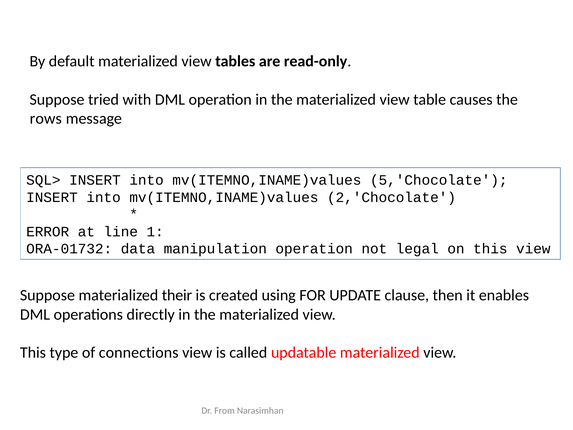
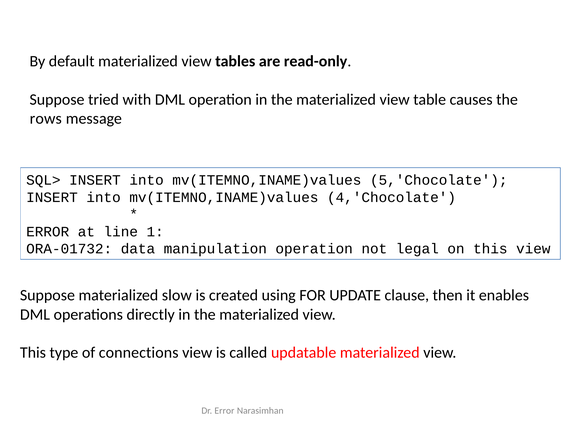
2,'Chocolate: 2,'Chocolate -> 4,'Chocolate (392, 197)
their: their -> slow (177, 295)
Dr From: From -> Error (224, 410)
